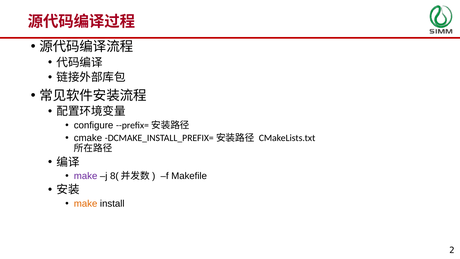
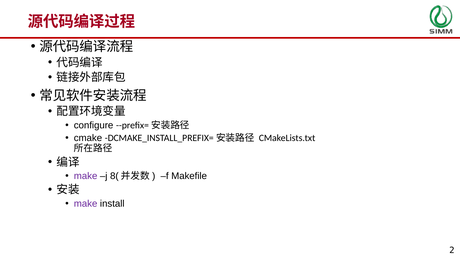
make colour: orange -> purple (86, 203)
